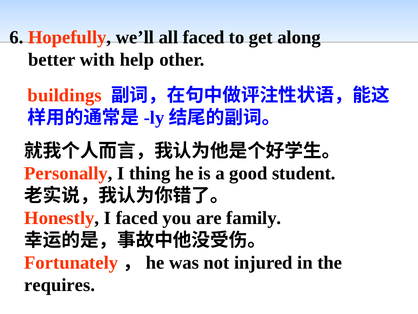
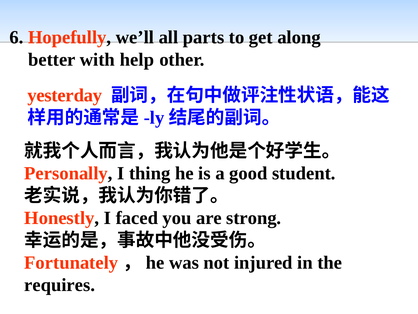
all faced: faced -> parts (204, 37)
buildings: buildings -> yesterday (65, 95)
family: family -> strong (254, 218)
